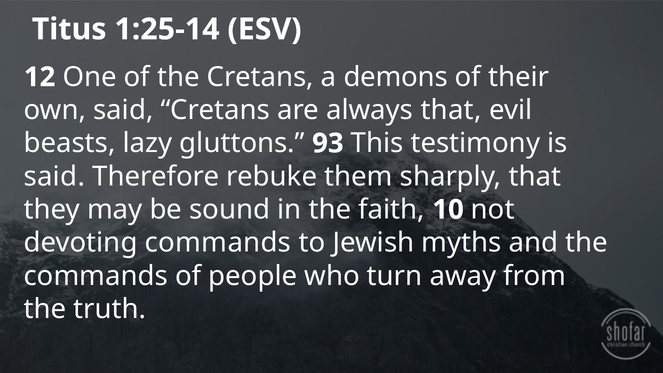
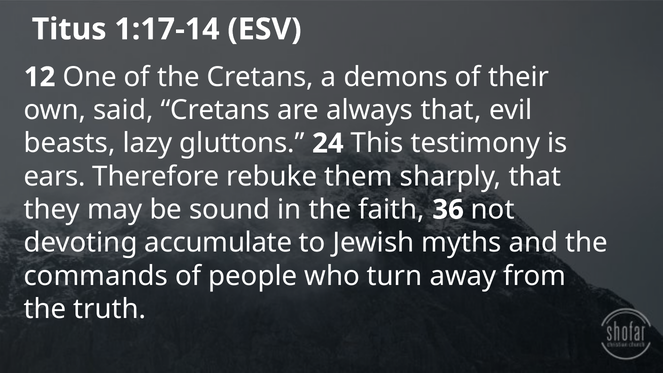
1:25-14: 1:25-14 -> 1:17-14 (167, 29)
93: 93 -> 24 (328, 143)
said: said -> ears (55, 176)
10: 10 -> 36 (448, 210)
devoting commands: commands -> accumulate (218, 243)
